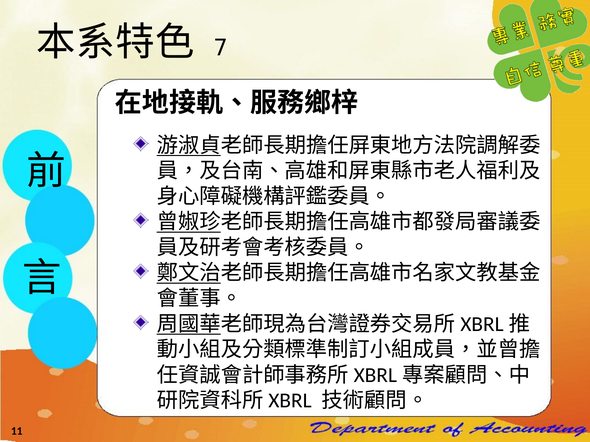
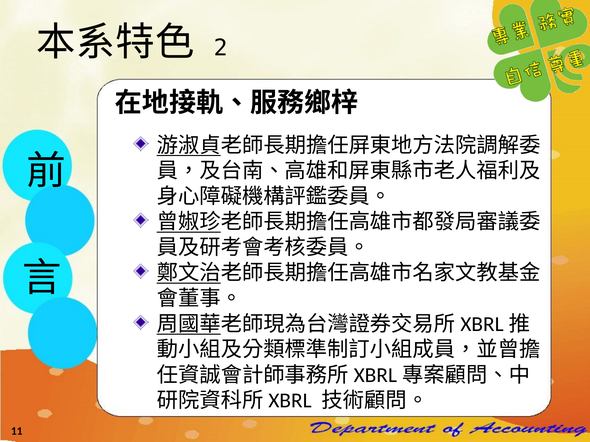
7: 7 -> 2 (221, 48)
